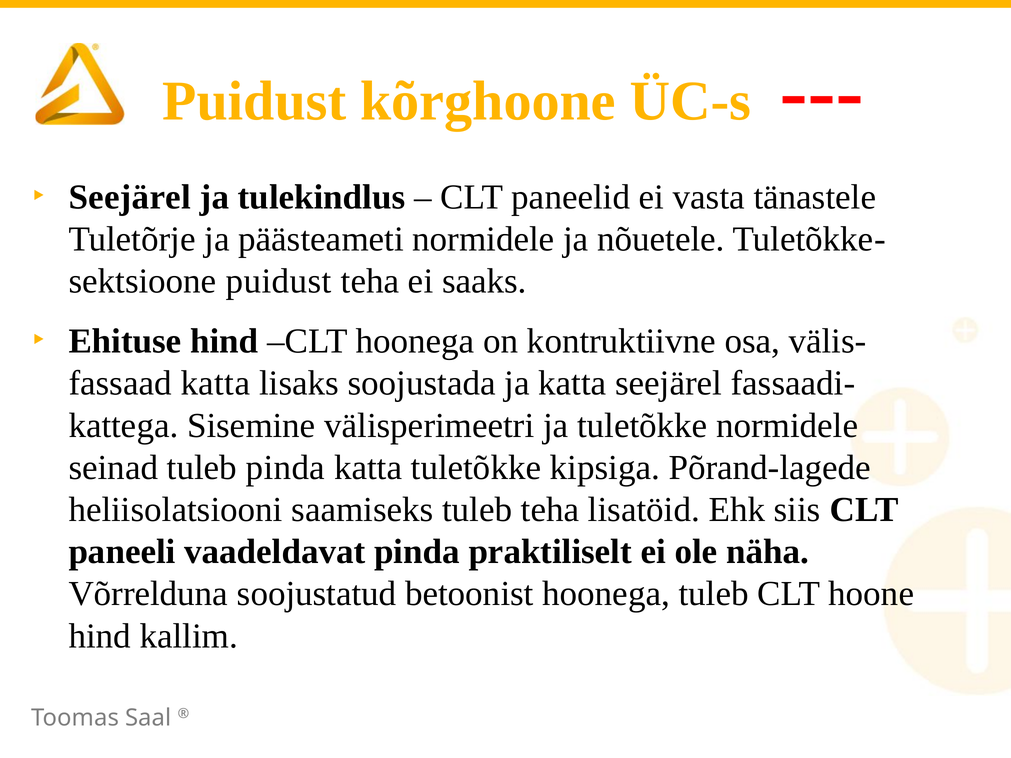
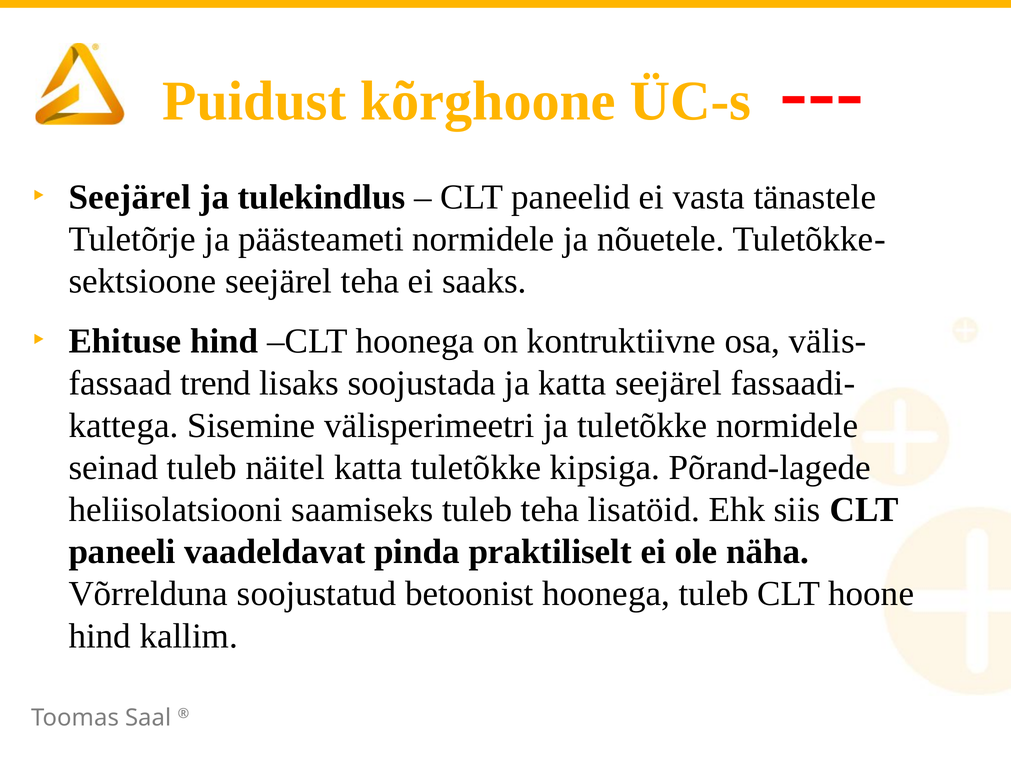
puidust: puidust -> seejärel (279, 281)
katta: katta -> trend (216, 384)
tuleb pinda: pinda -> näitel (285, 468)
